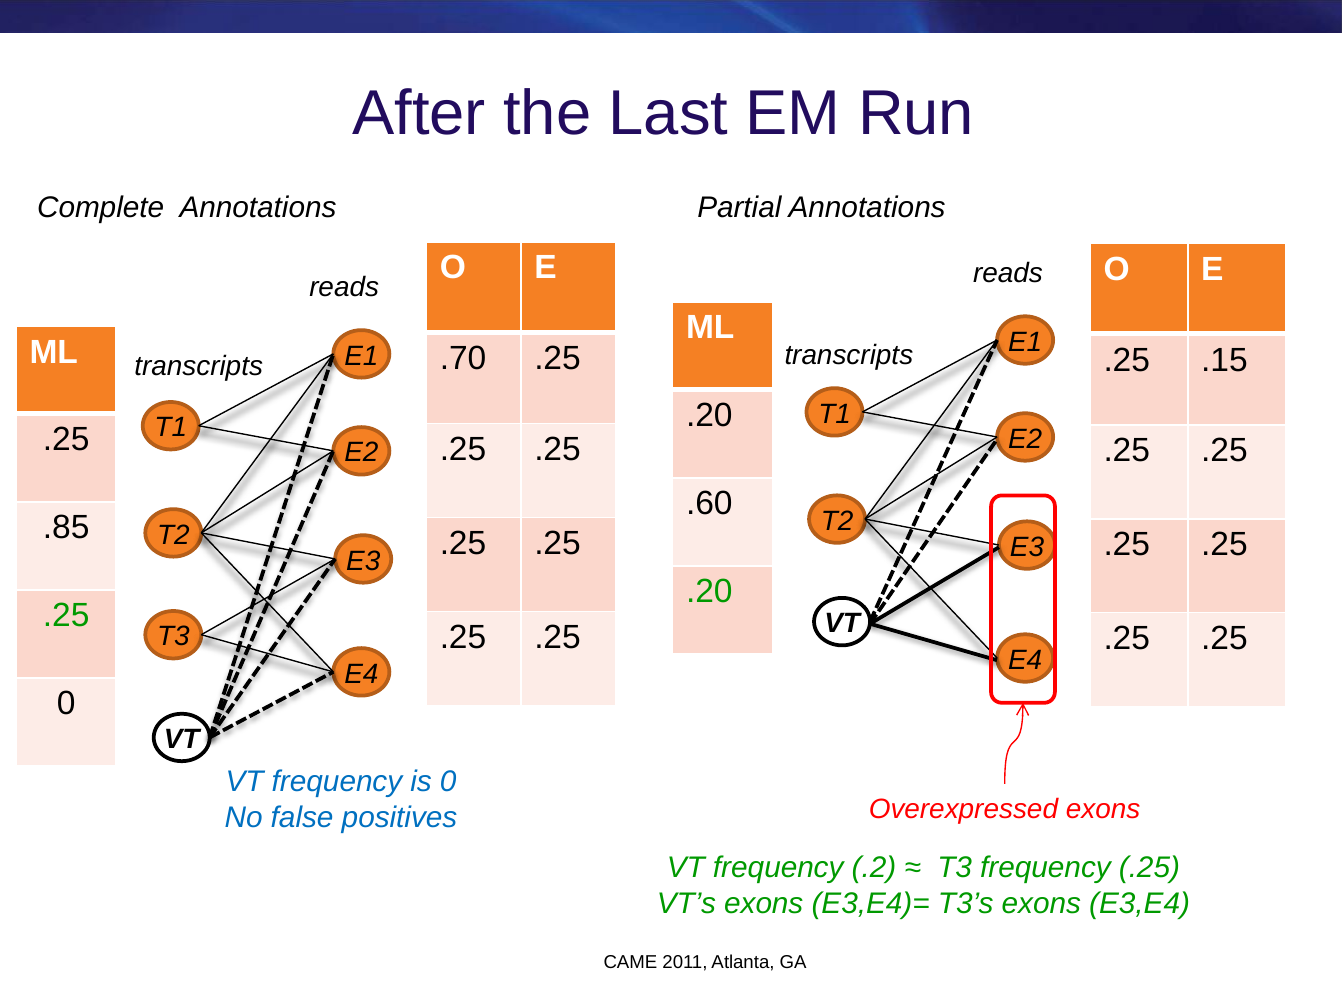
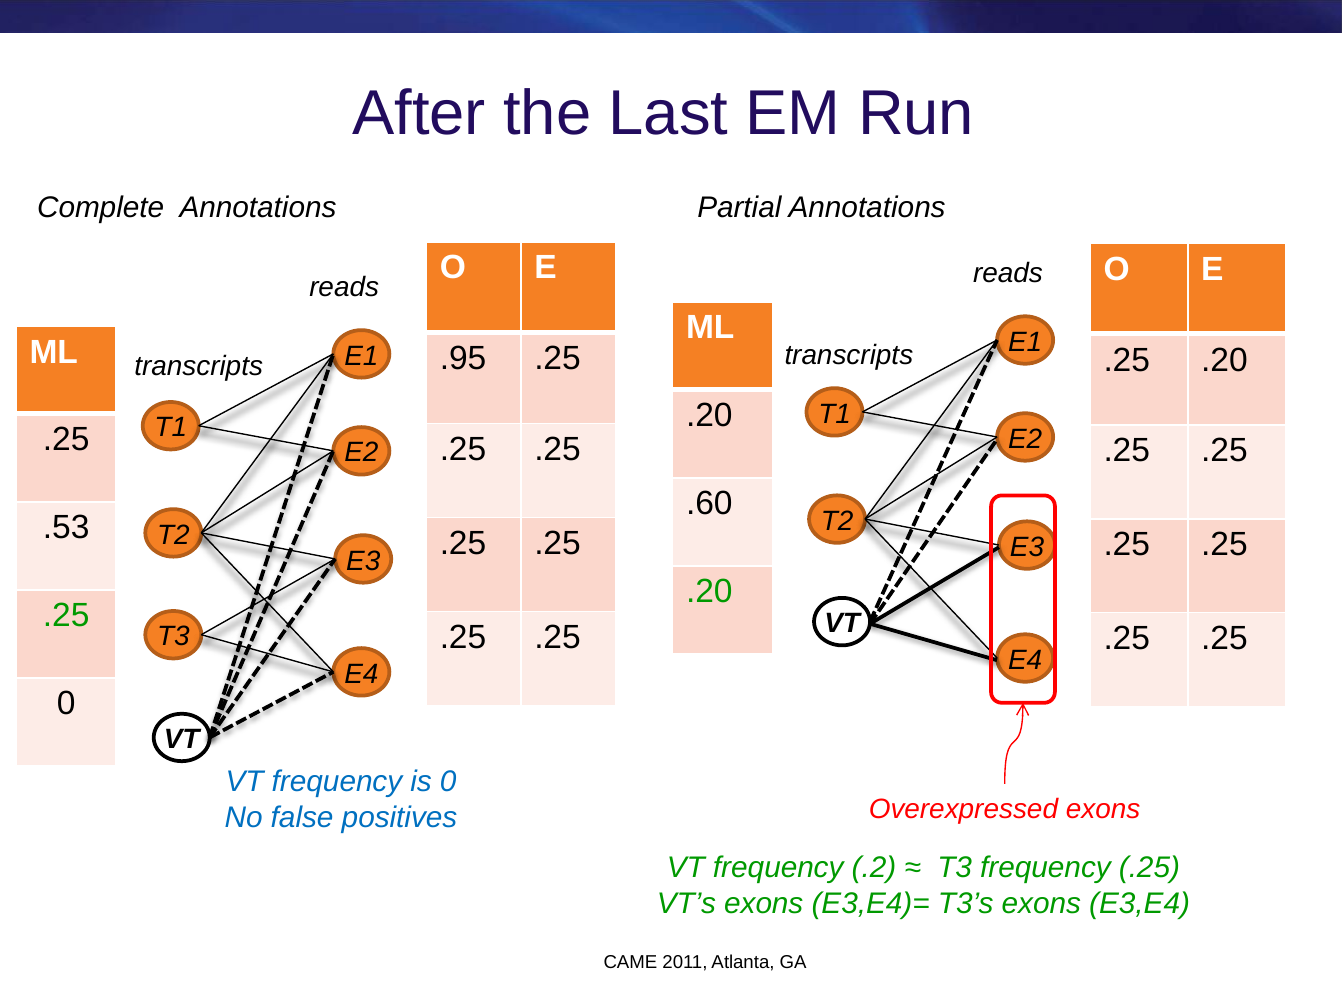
.70: .70 -> .95 (463, 359)
.25 .15: .15 -> .20 (1224, 360)
.85: .85 -> .53 (66, 528)
